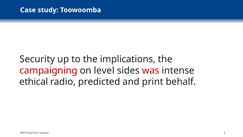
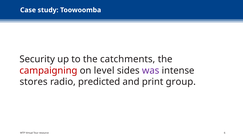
implications: implications -> catchments (128, 59)
was colour: red -> purple (151, 70)
ethical: ethical -> stores (34, 82)
behalf: behalf -> group (181, 82)
